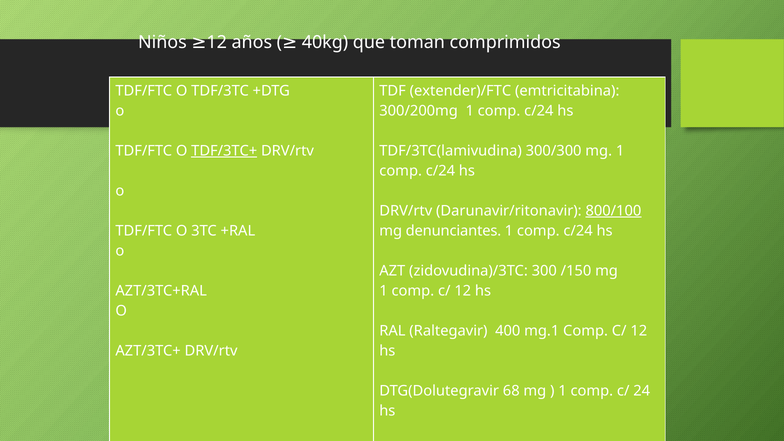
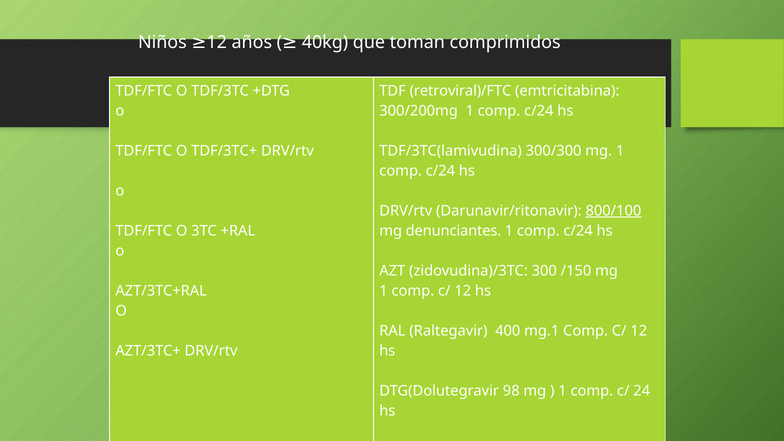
extender)/FTC: extender)/FTC -> retroviral)/FTC (460, 91)
TDF/3TC+ underline: present -> none (224, 151)
68: 68 -> 98 (511, 391)
